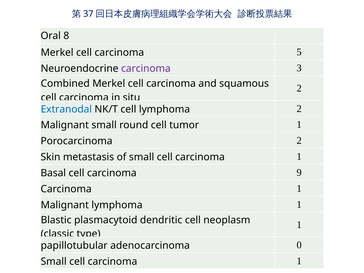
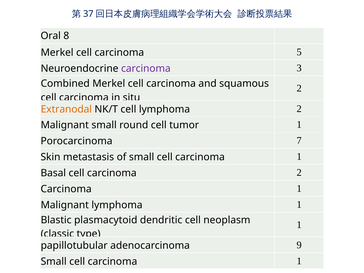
Extranodal colour: blue -> orange (66, 109)
Porocarcinoma 2: 2 -> 7 (299, 141)
carcinoma 9: 9 -> 2 (299, 173)
0: 0 -> 9 (299, 245)
